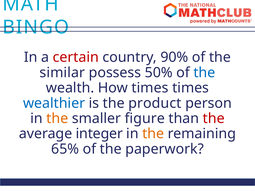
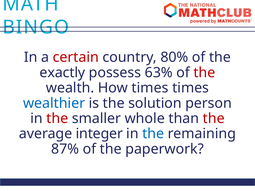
90%: 90% -> 80% (174, 57)
similar: similar -> exactly (62, 73)
50%: 50% -> 63% (159, 73)
the colour: blue -> red (204, 73)
product: product -> solution (155, 103)
the colour: orange -> red (57, 119)
figure: figure -> whole (145, 119)
the colour: orange -> blue (153, 134)
65%: 65% -> 87% (65, 149)
